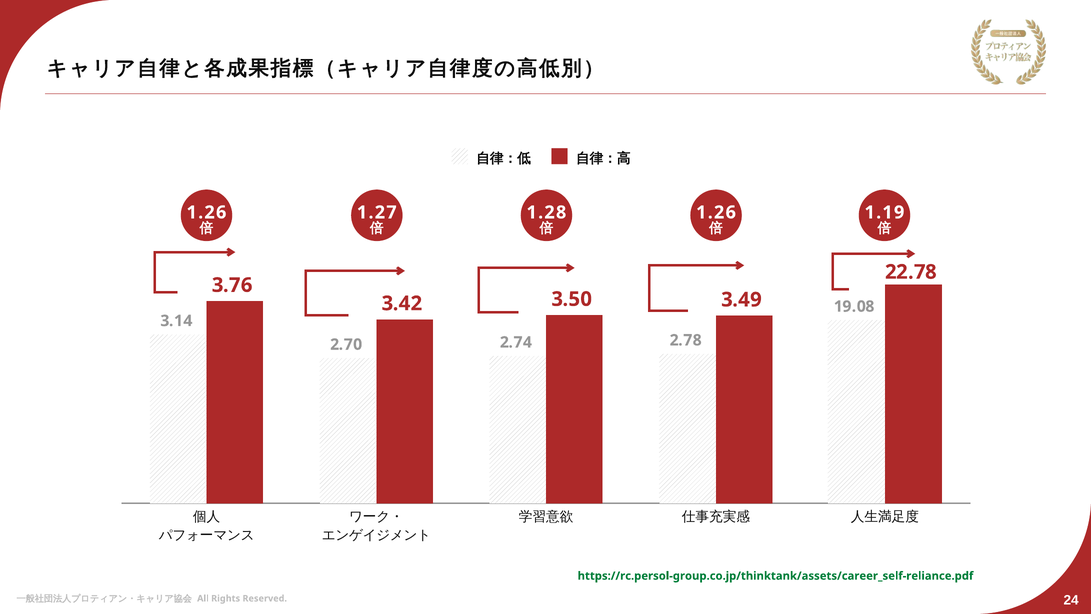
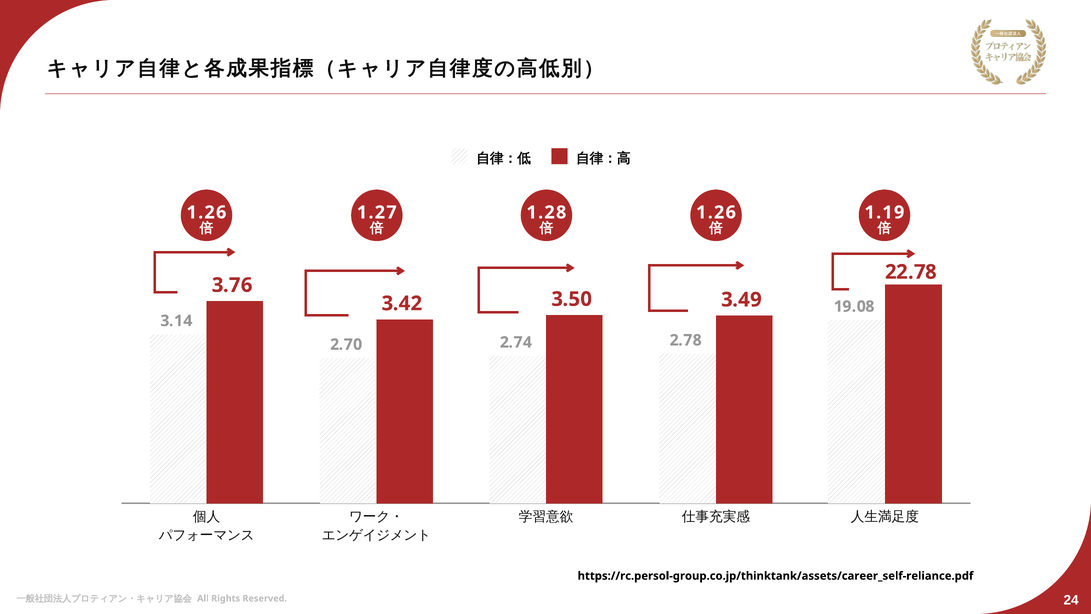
https://rc.persol-group.co.jp/thinktank/assets/career_self-reliance.pdf colour: green -> black (775, 576)
